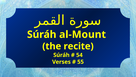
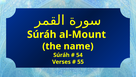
recite: recite -> name (79, 46)
